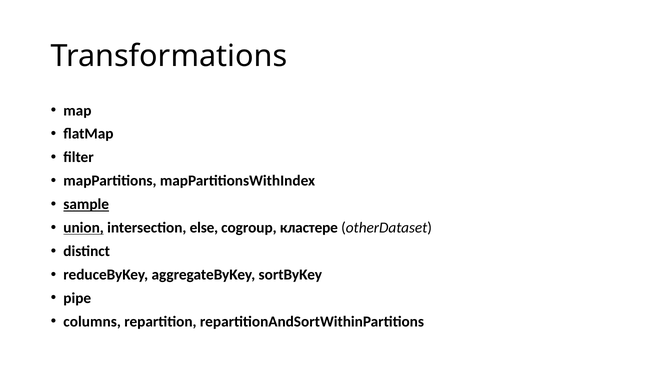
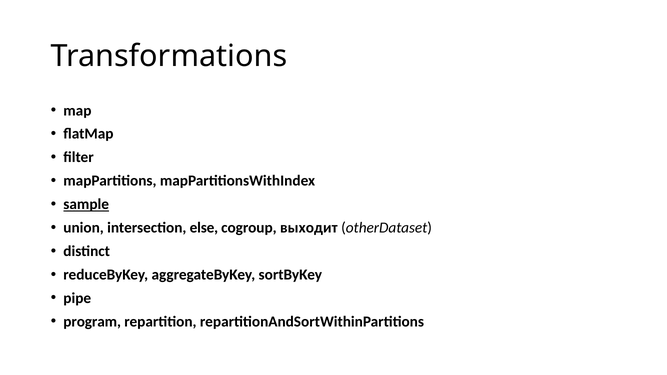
union underline: present -> none (84, 228)
кластере: кластере -> выходит (309, 228)
columns: columns -> program (92, 322)
